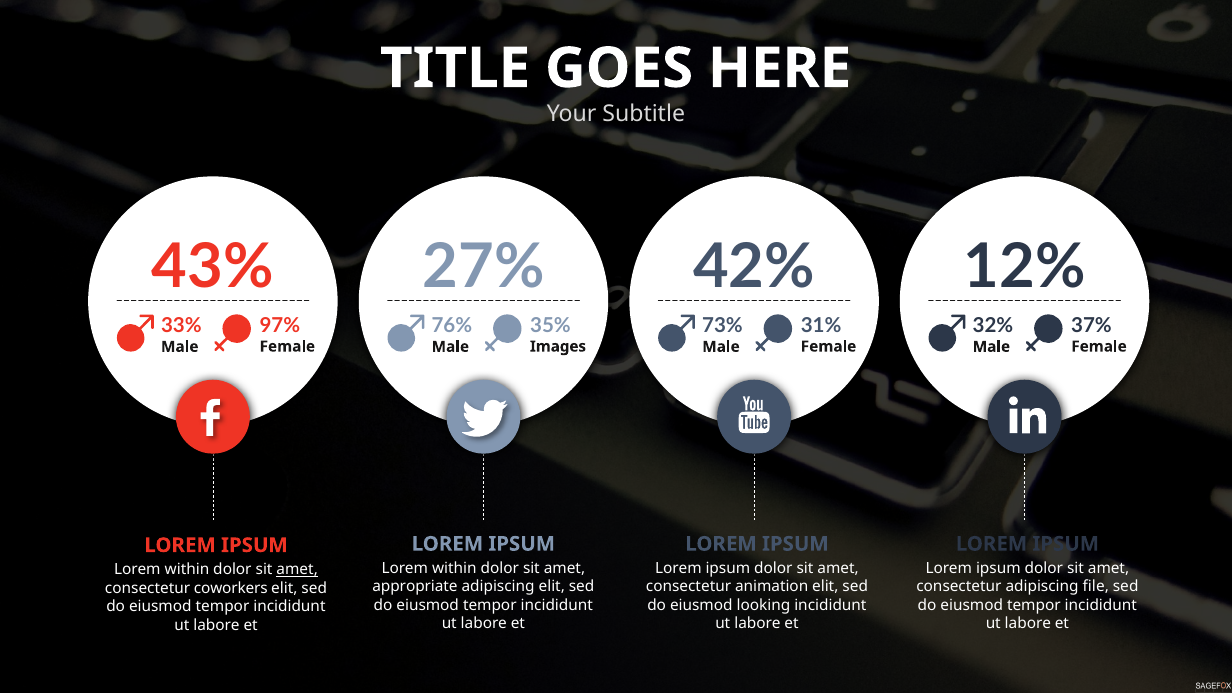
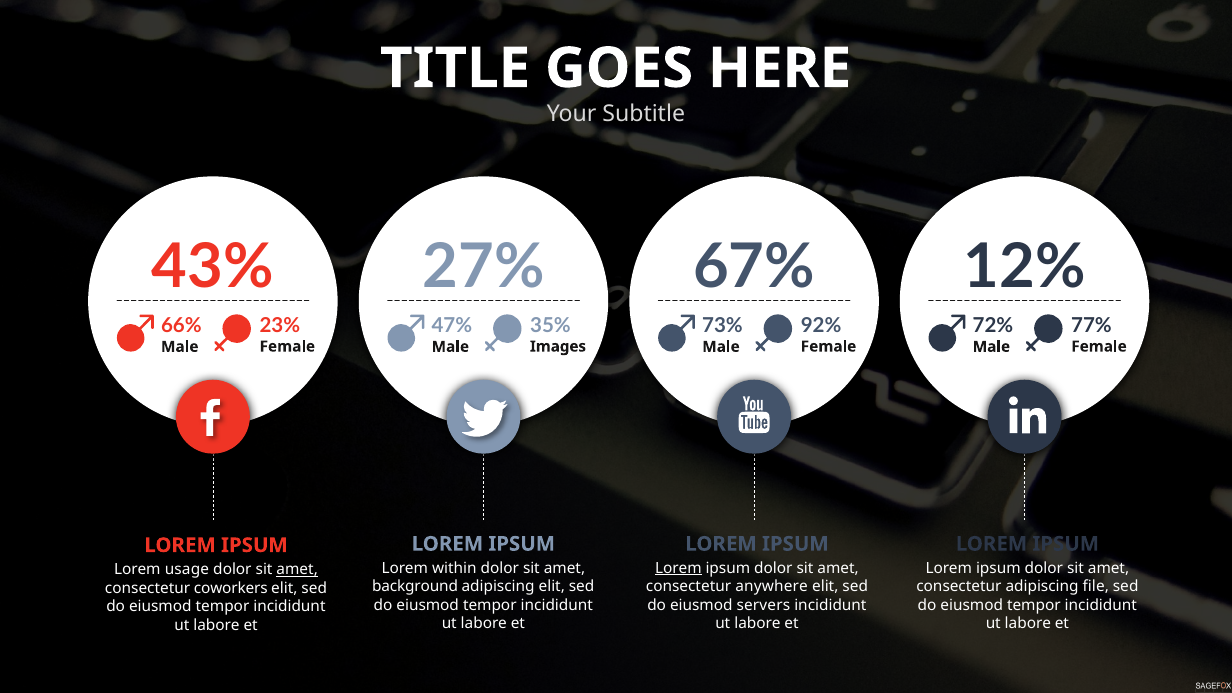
42%: 42% -> 67% (754, 267)
97%: 97% -> 23% (280, 325)
31%: 31% -> 92% (821, 325)
37%: 37% -> 77% (1092, 325)
33%: 33% -> 66% (181, 326)
76%: 76% -> 47% (452, 326)
32%: 32% -> 72% (993, 326)
Lorem underline: none -> present (678, 568)
within: within -> usage (187, 570)
appropriate: appropriate -> background (415, 587)
animation: animation -> anywhere (772, 587)
looking: looking -> servers (763, 605)
